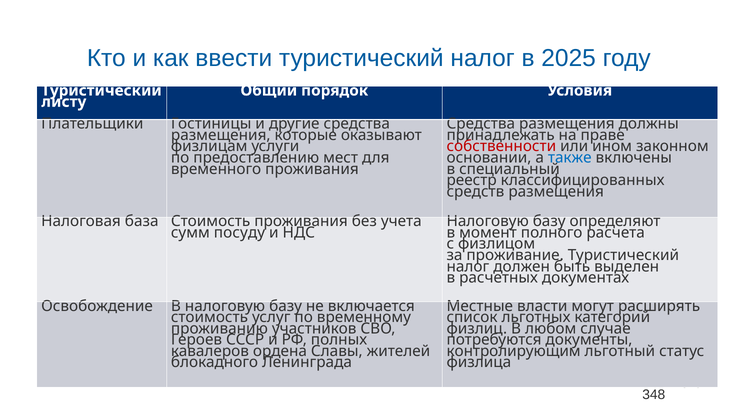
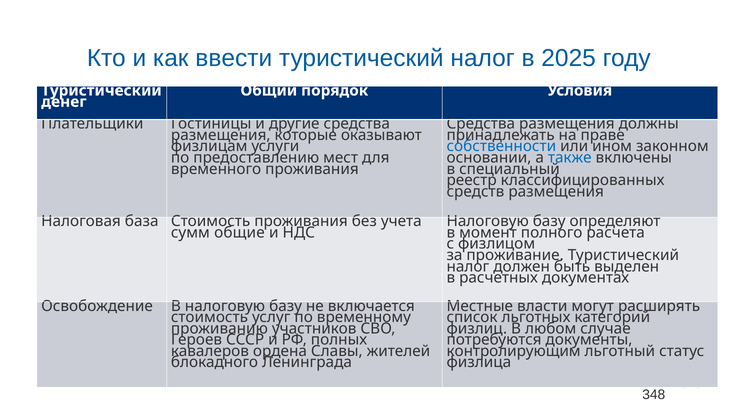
листу: листу -> денег (64, 102)
собственности colour: red -> blue (501, 147)
посуду: посуду -> общие (239, 233)
